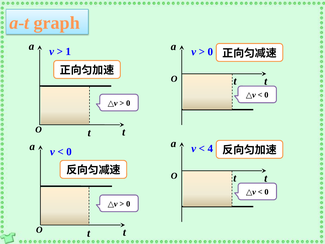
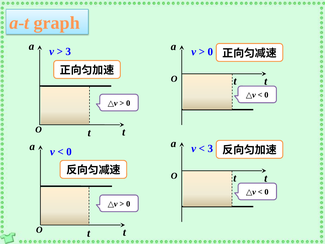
1: 1 -> 3 (68, 51)
4: 4 -> 3 (210, 148)
